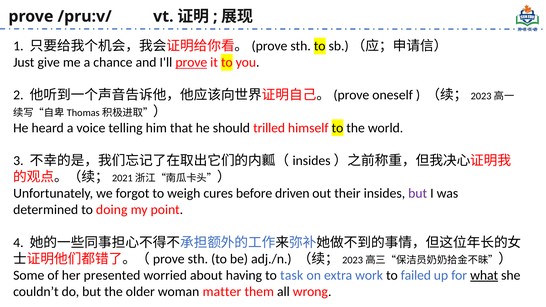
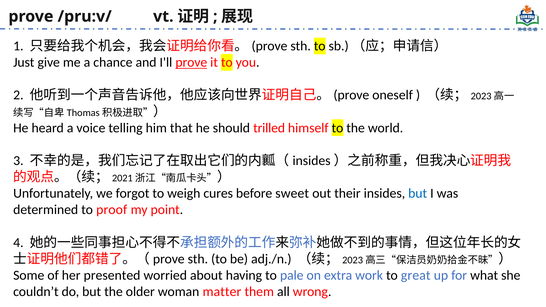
driven: driven -> sweet (292, 193)
but colour: purple -> blue (418, 193)
doing: doing -> proof (112, 210)
task: task -> pale (292, 275)
failed: failed -> great (416, 275)
what underline: present -> none (484, 275)
